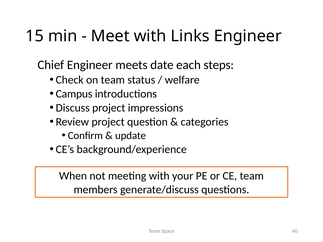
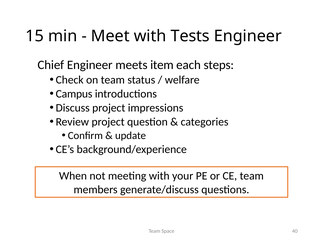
Links: Links -> Tests (190, 36)
date: date -> item (162, 65)
